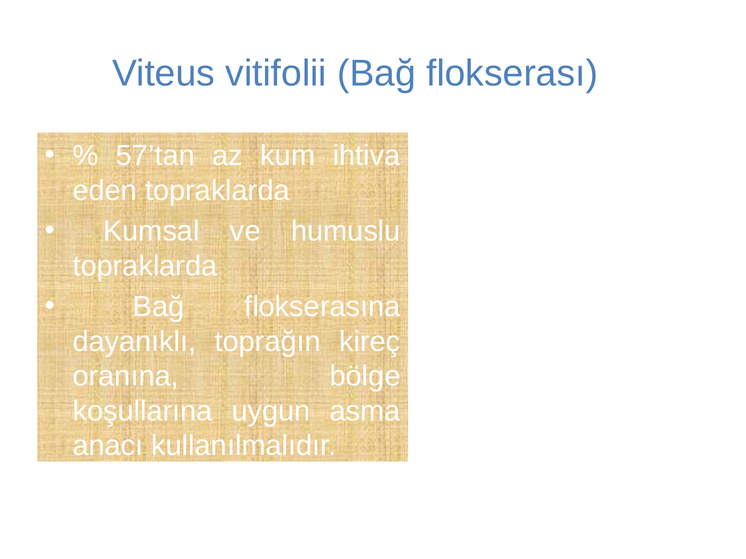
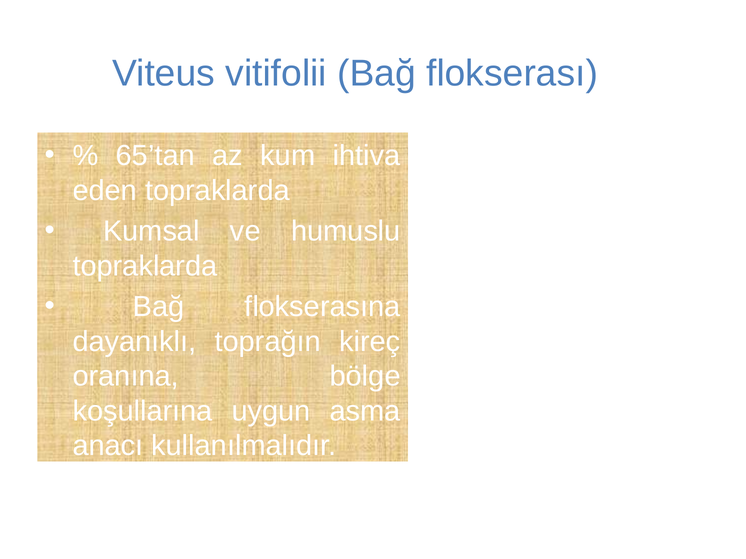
57’tan: 57’tan -> 65’tan (155, 156)
